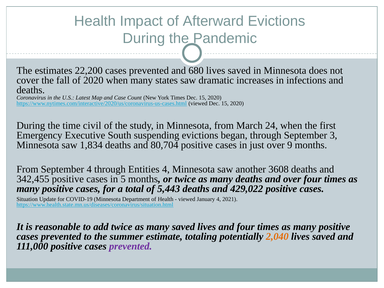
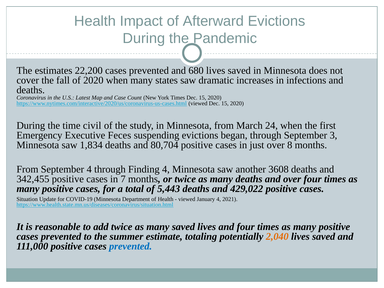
South: South -> Feces (119, 135)
9: 9 -> 8 (290, 145)
Entities: Entities -> Finding (144, 169)
5: 5 -> 7 (123, 179)
prevented colour: purple -> blue (131, 246)
